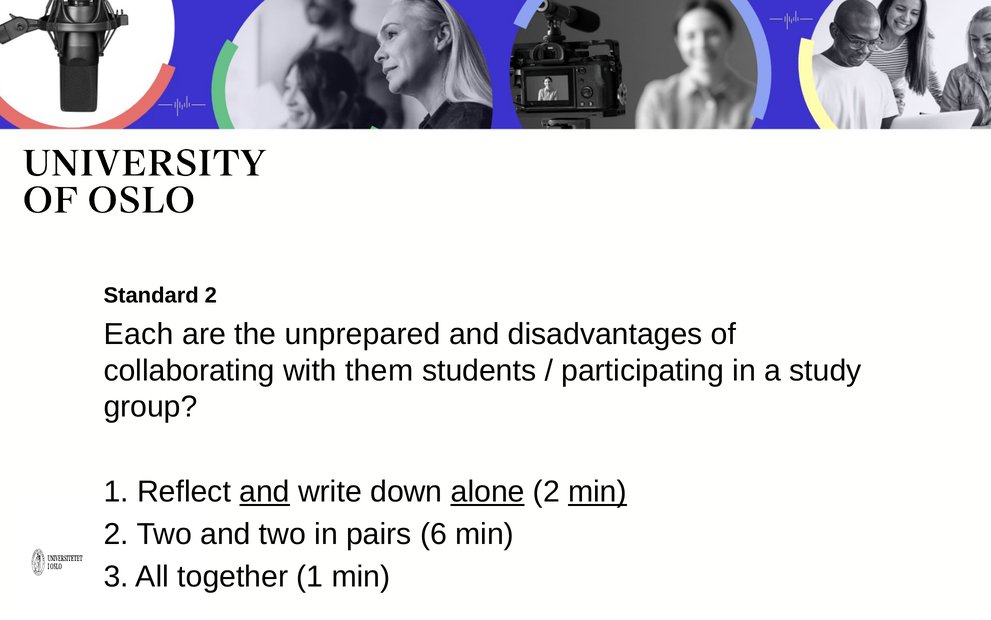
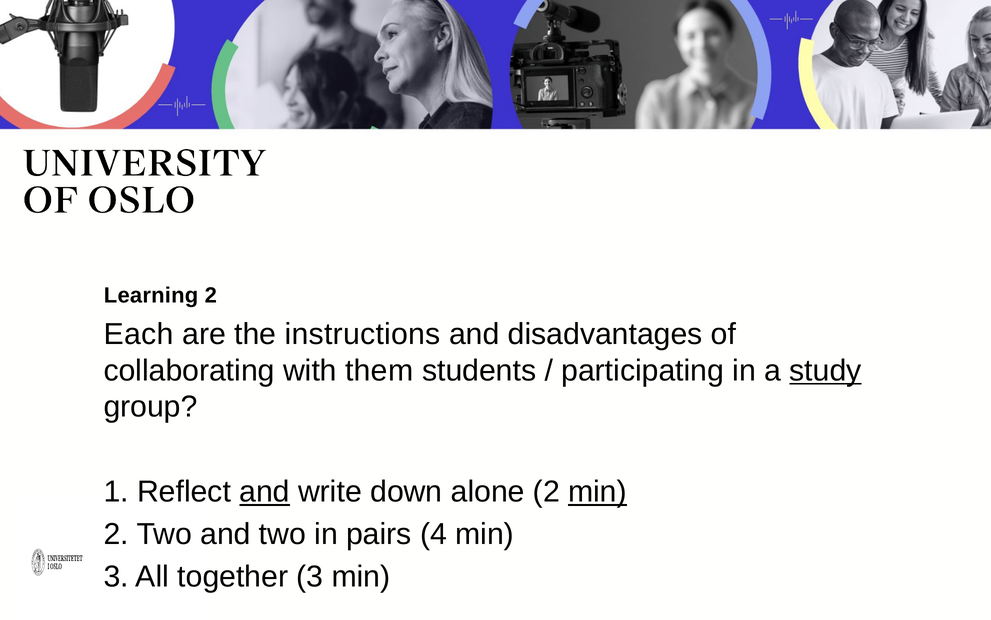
Standard: Standard -> Learning (151, 295)
unprepared: unprepared -> instructions (363, 334)
study underline: none -> present (825, 370)
alone underline: present -> none (488, 491)
6: 6 -> 4 (434, 534)
together 1: 1 -> 3 (310, 576)
